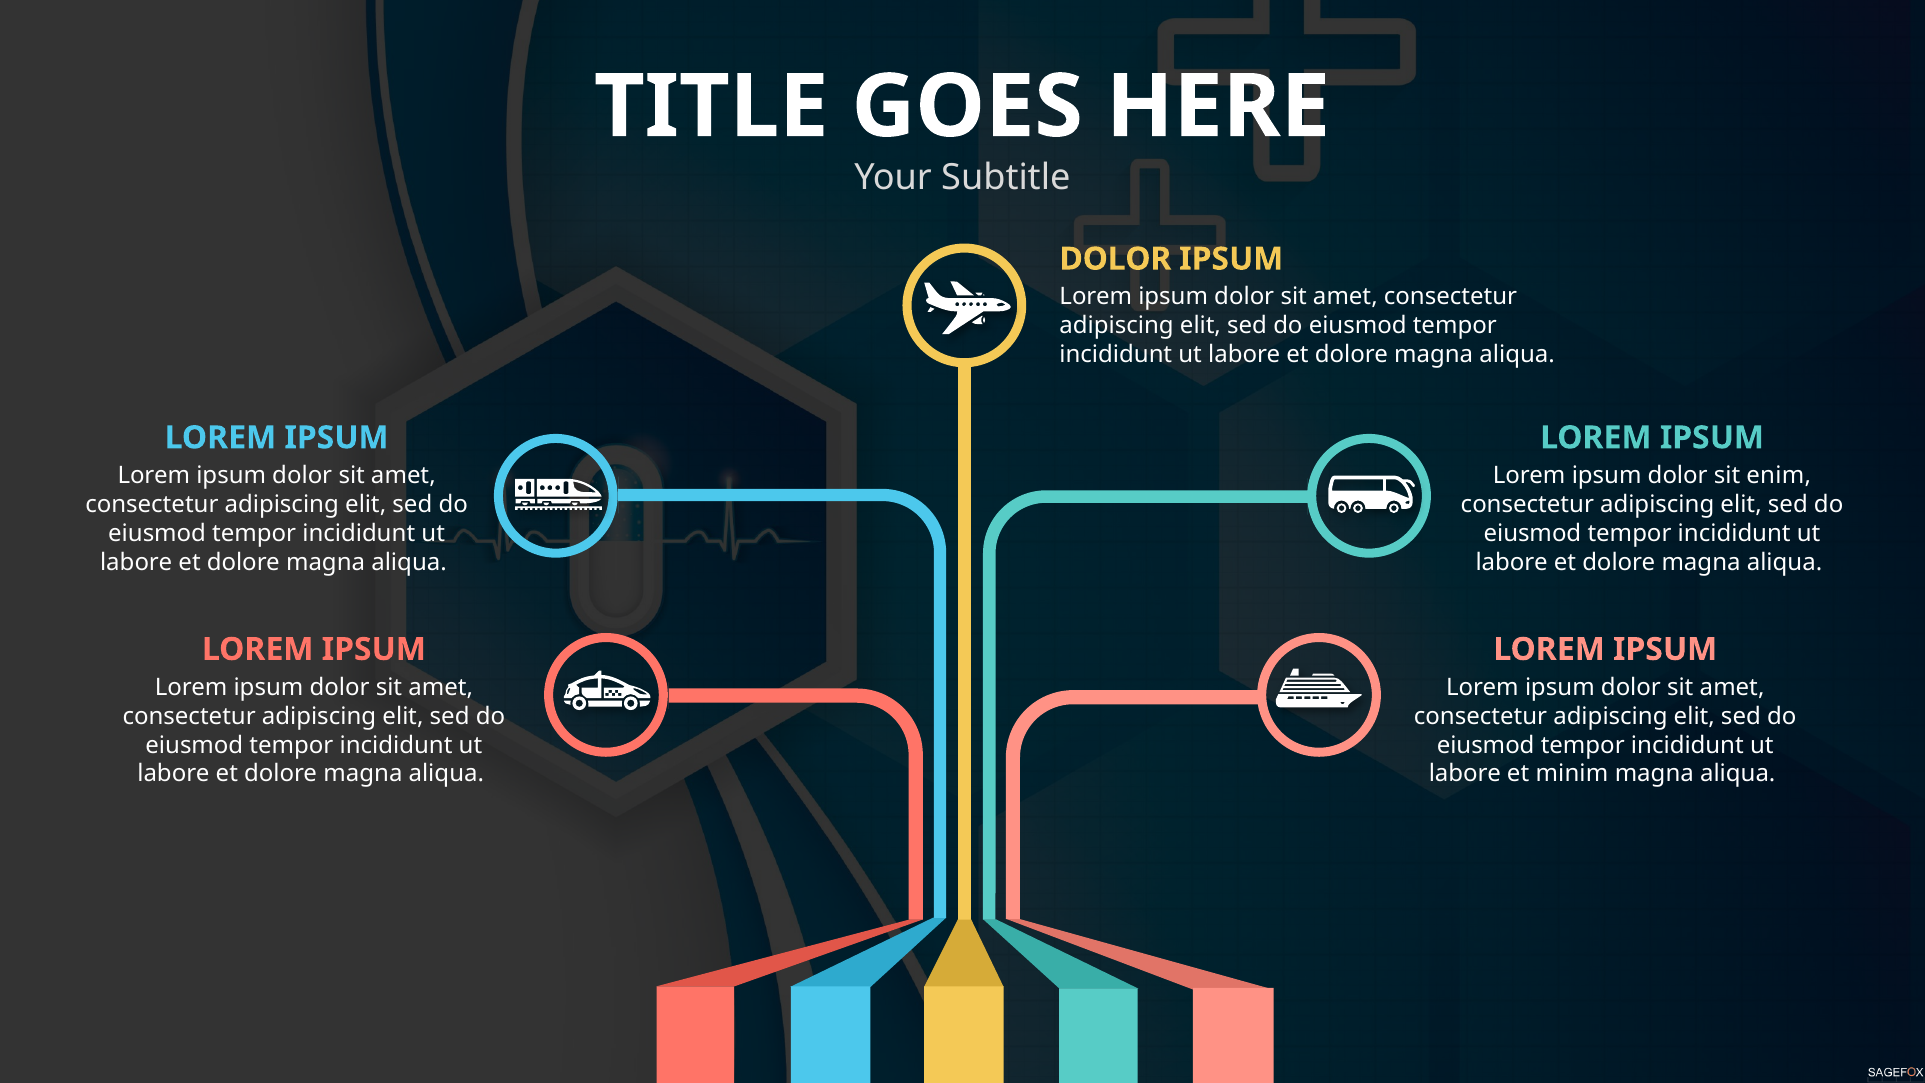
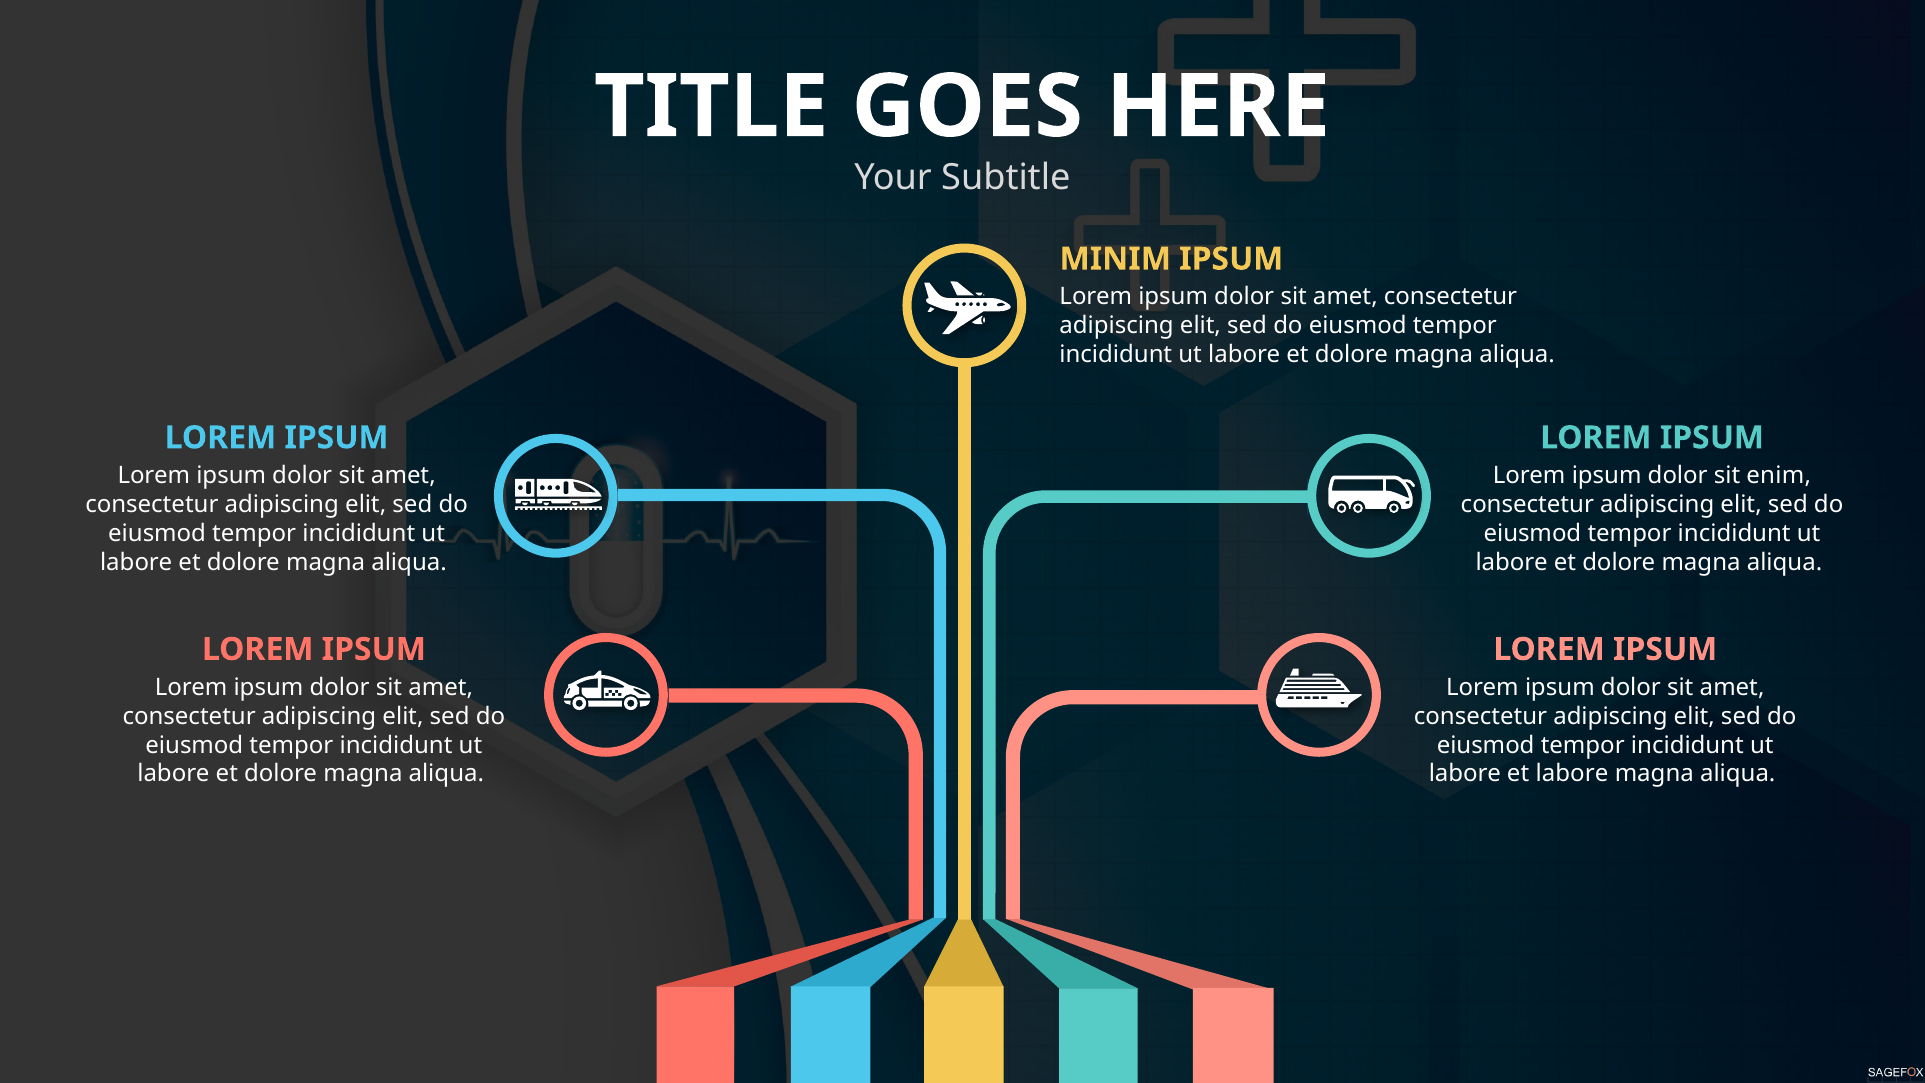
DOLOR: DOLOR -> MINIM (1115, 259)
et minim: minim -> labore (1572, 774)
